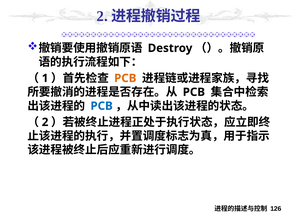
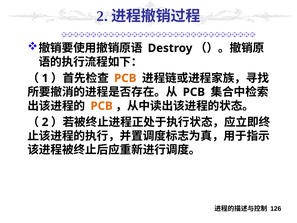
PCB colour: blue -> orange (102, 106)
